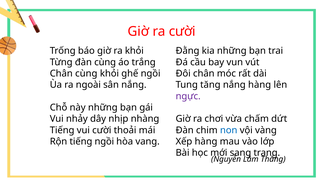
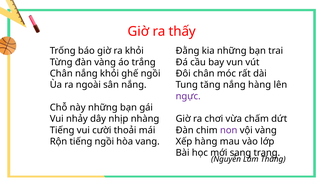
ra cười: cười -> thấy (182, 31)
đàn cùng: cùng -> vàng (105, 62)
Chân cùng: cùng -> nắng (86, 73)
non colour: blue -> purple (229, 130)
